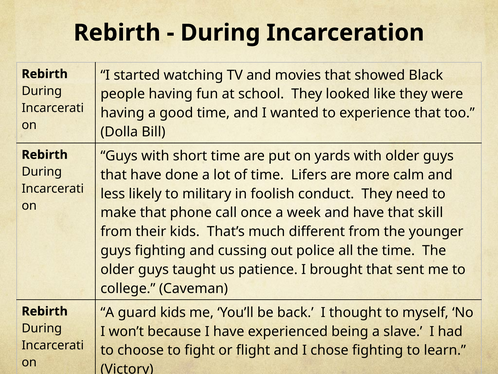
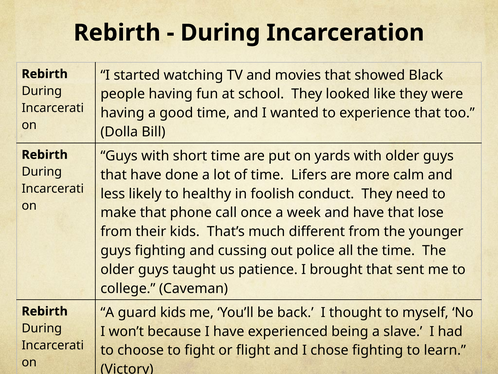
military: military -> healthy (207, 194)
skill: skill -> lose (431, 212)
